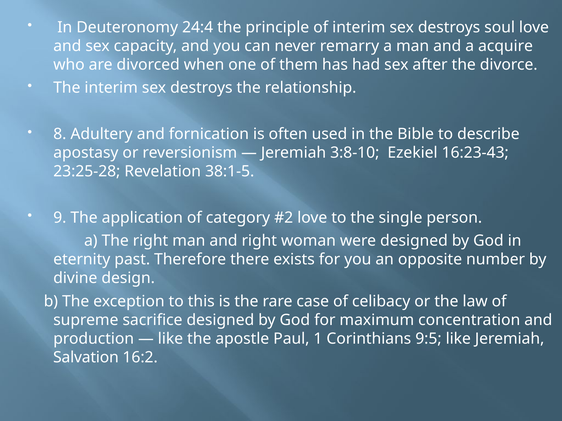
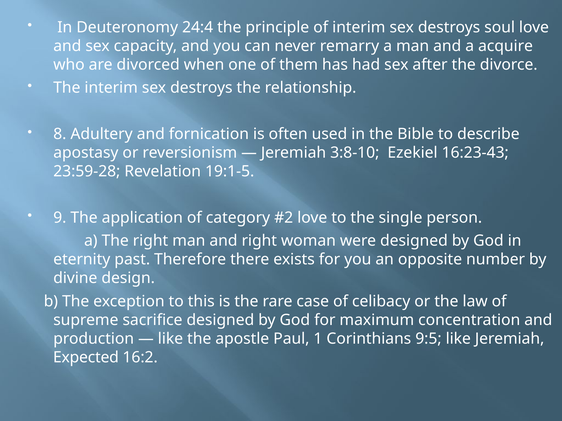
23:25-28: 23:25-28 -> 23:59-28 (87, 172)
38:1-5: 38:1-5 -> 19:1-5 (230, 172)
Salvation: Salvation -> Expected (86, 358)
